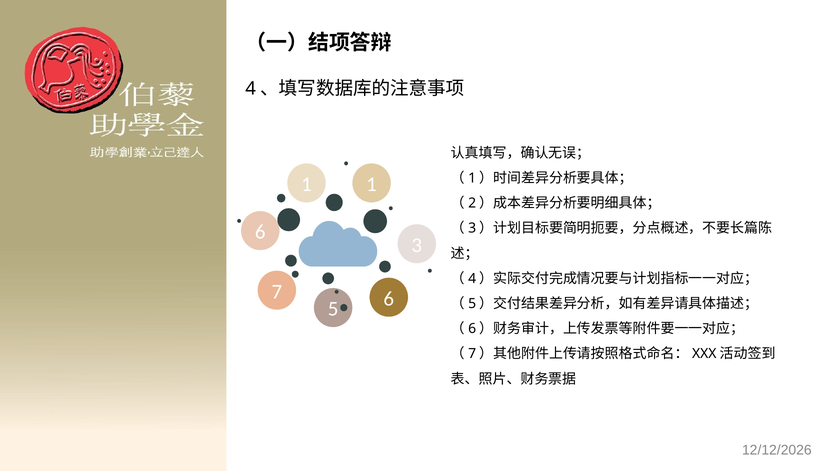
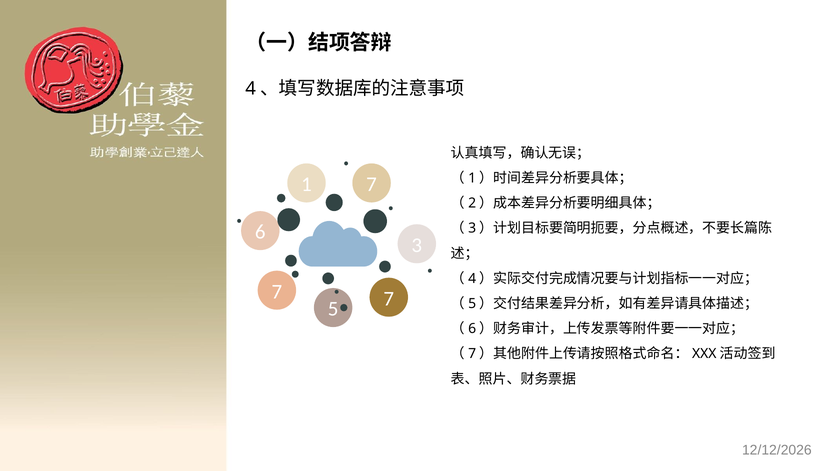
1 1: 1 -> 7 (372, 184)
5 6: 6 -> 7 (389, 299)
